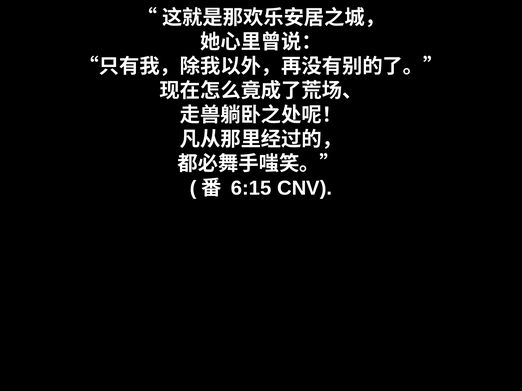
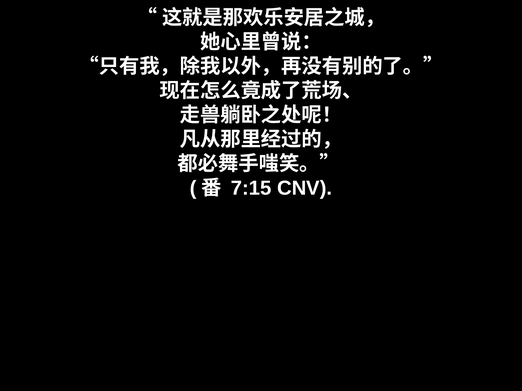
6:15: 6:15 -> 7:15 (251, 189)
